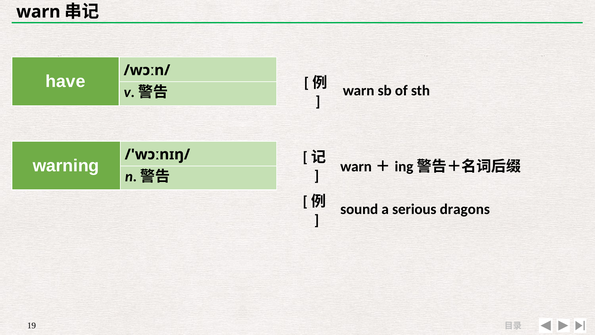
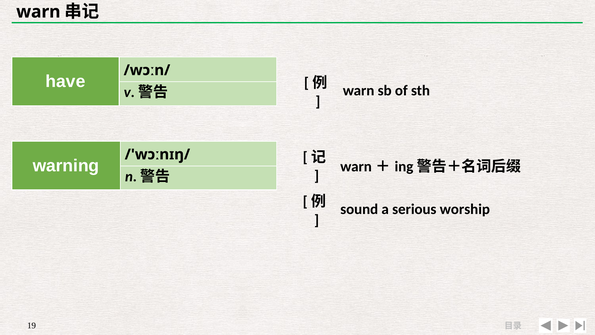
dragons: dragons -> worship (465, 209)
